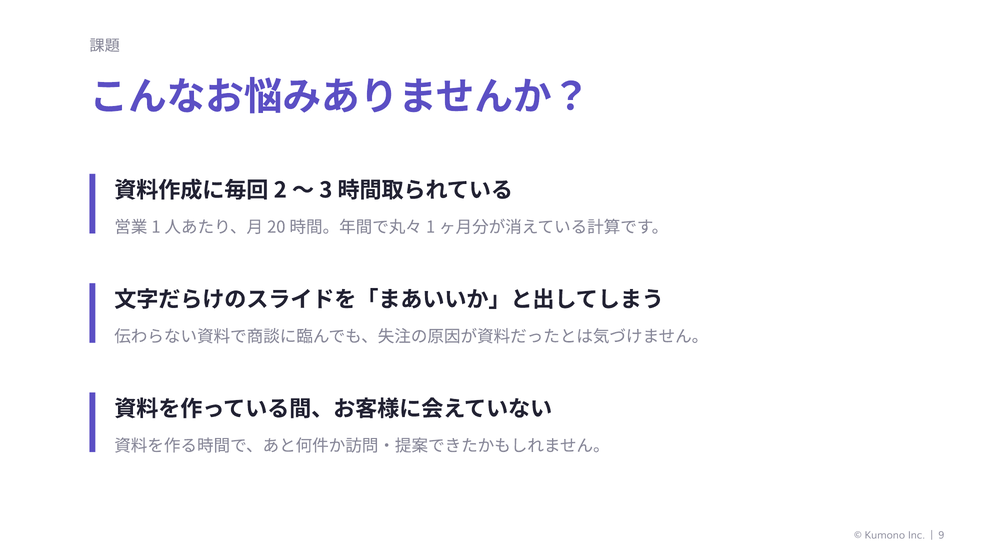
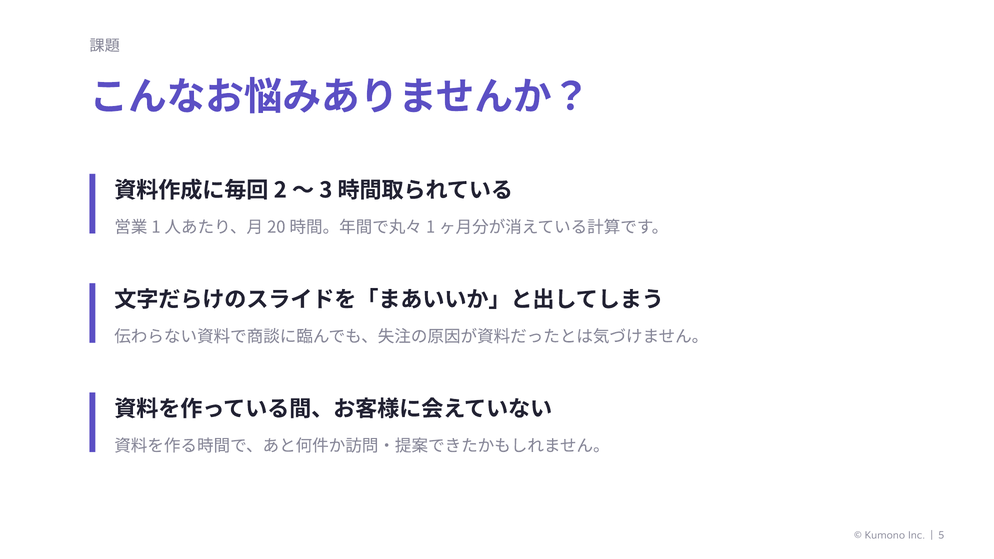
9: 9 -> 5 (941, 535)
